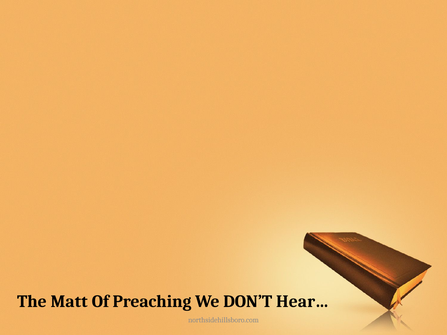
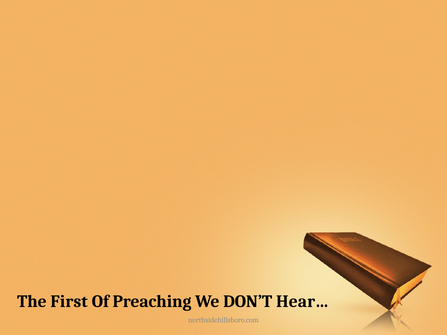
Matt: Matt -> First (69, 302)
